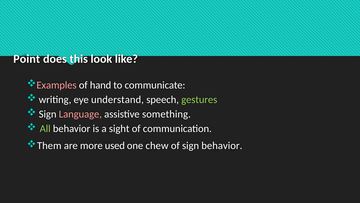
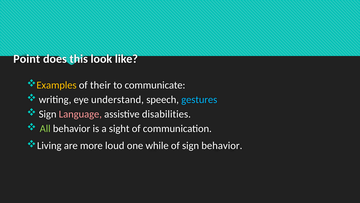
Examples colour: pink -> yellow (57, 85)
hand: hand -> their (100, 85)
gestures colour: light green -> light blue (199, 99)
something: something -> disabilities (166, 114)
Them: Them -> Living (49, 145)
used: used -> loud (115, 145)
chew: chew -> while (157, 145)
